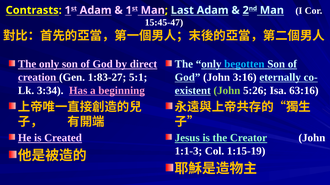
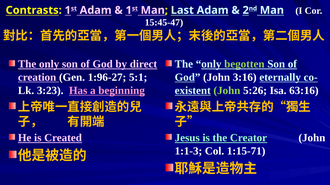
begotten colour: light blue -> light green (244, 64)
1:83-27: 1:83-27 -> 1:96-27 (107, 77)
3:34: 3:34 -> 3:23 (50, 91)
1:15-19: 1:15-19 -> 1:15-71 (246, 151)
